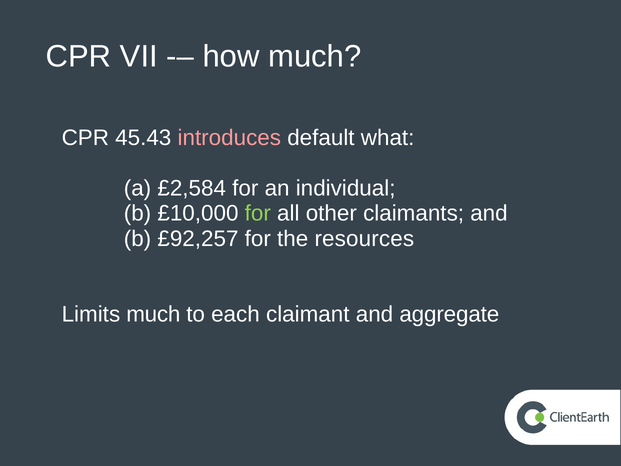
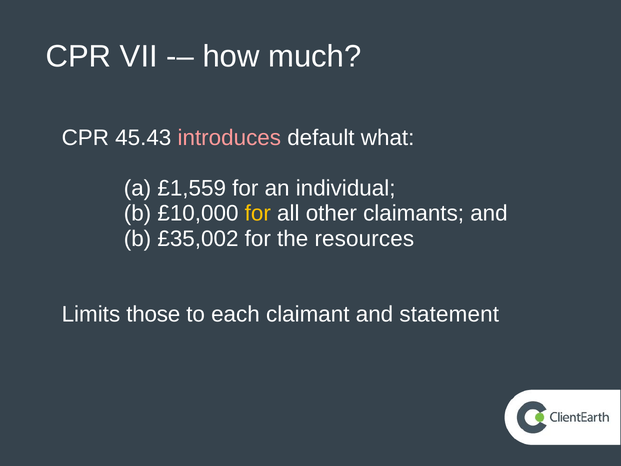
£2,584: £2,584 -> £1,559 (192, 188)
for colour: light green -> yellow (258, 213)
£92,257: £92,257 -> £35,002 (198, 239)
Limits much: much -> those (153, 314)
aggregate: aggregate -> statement (449, 314)
